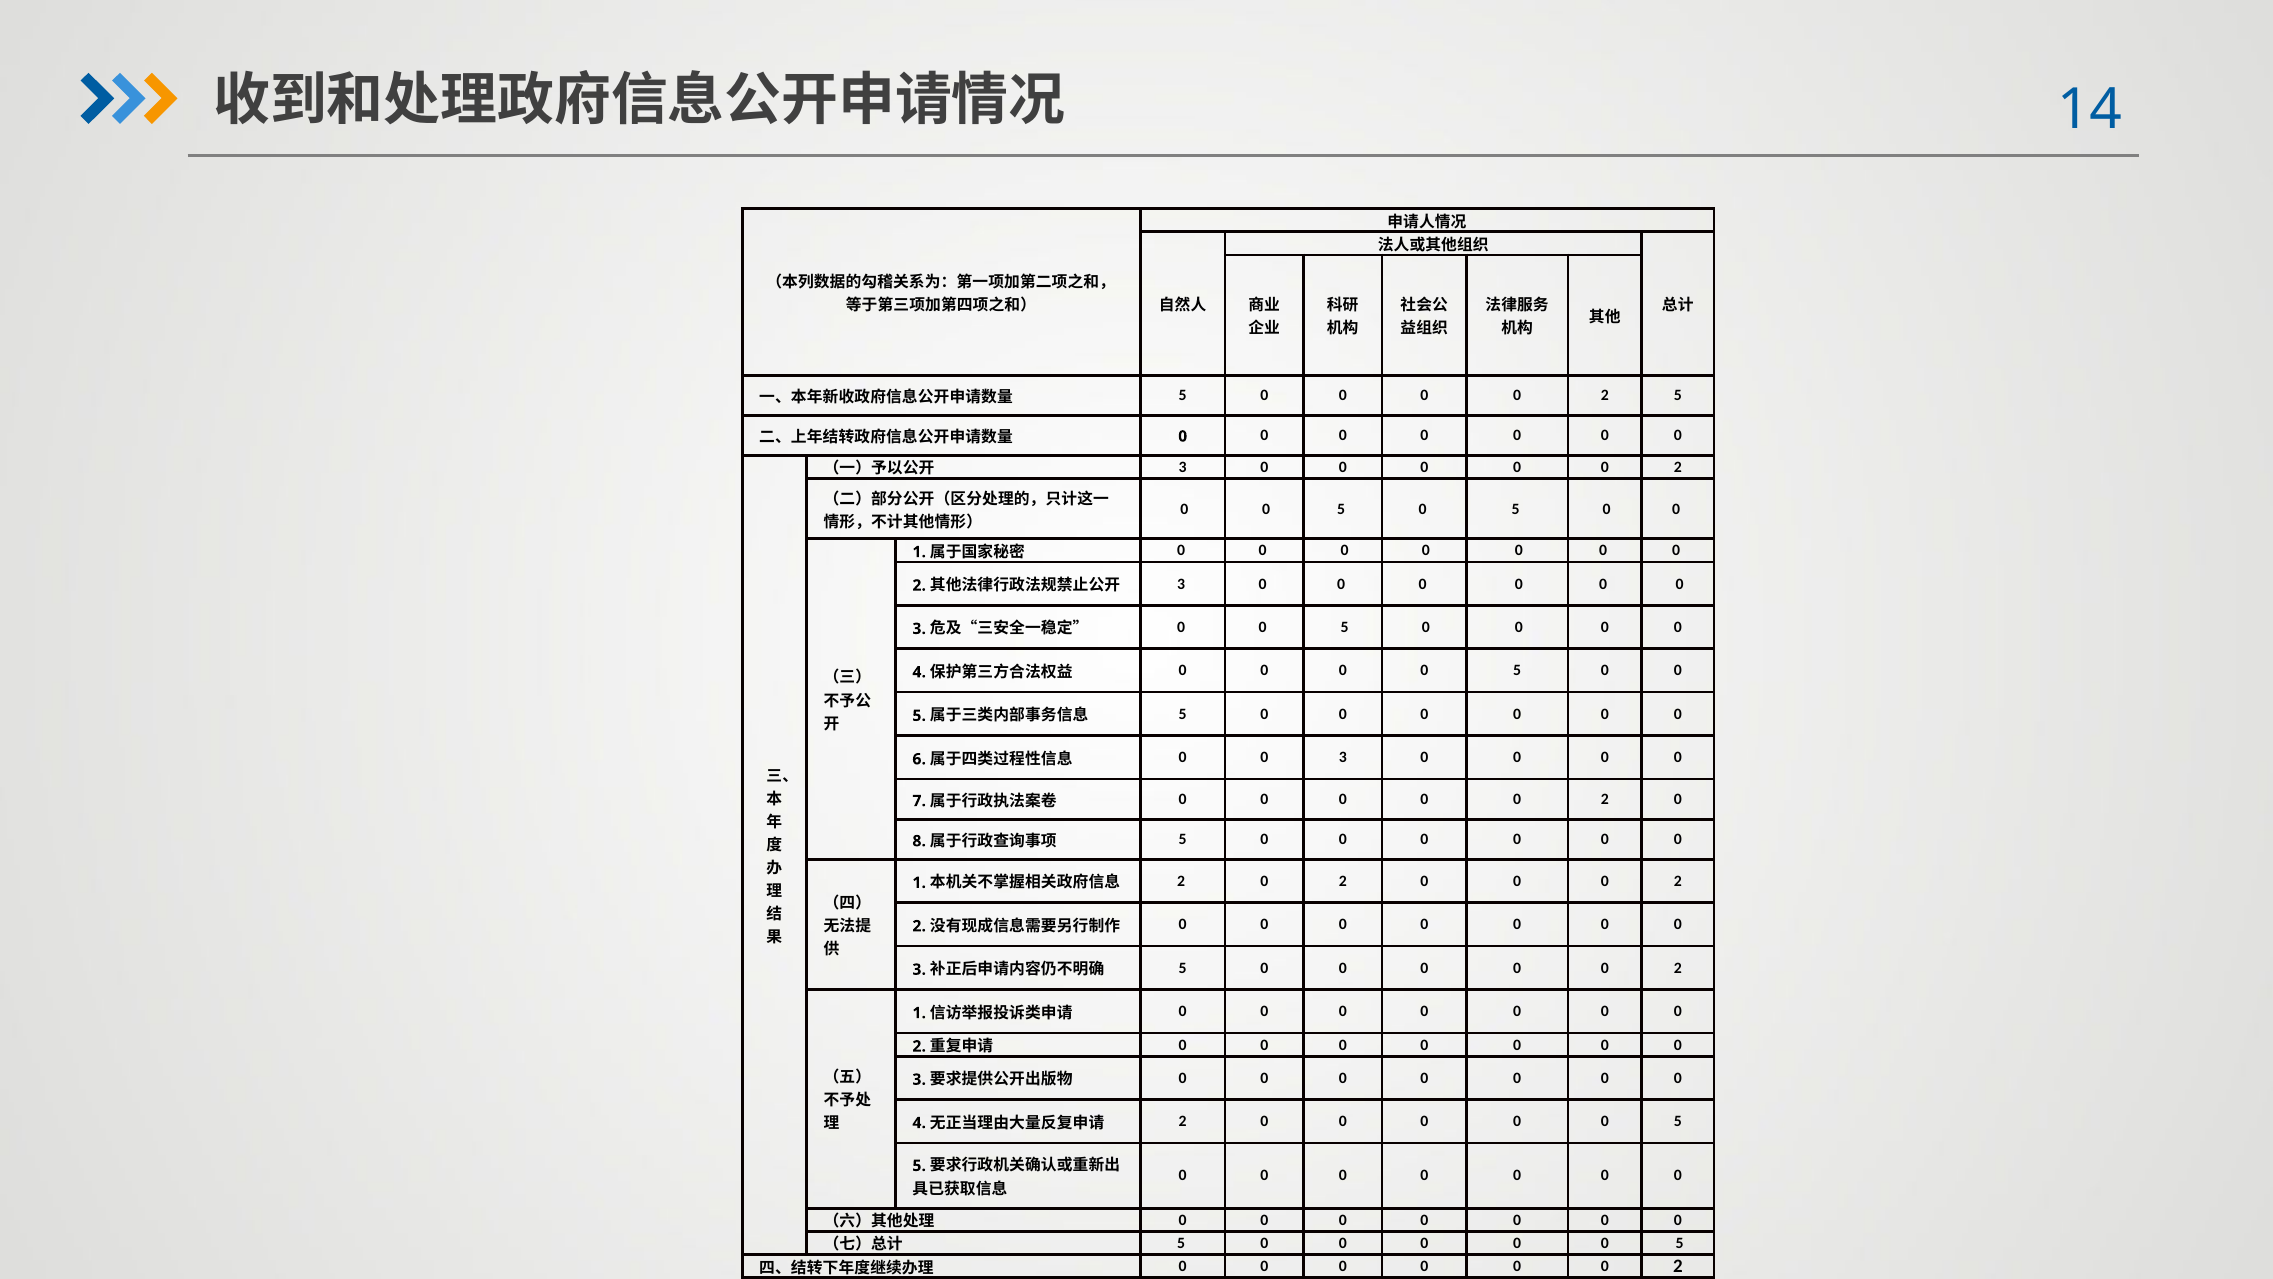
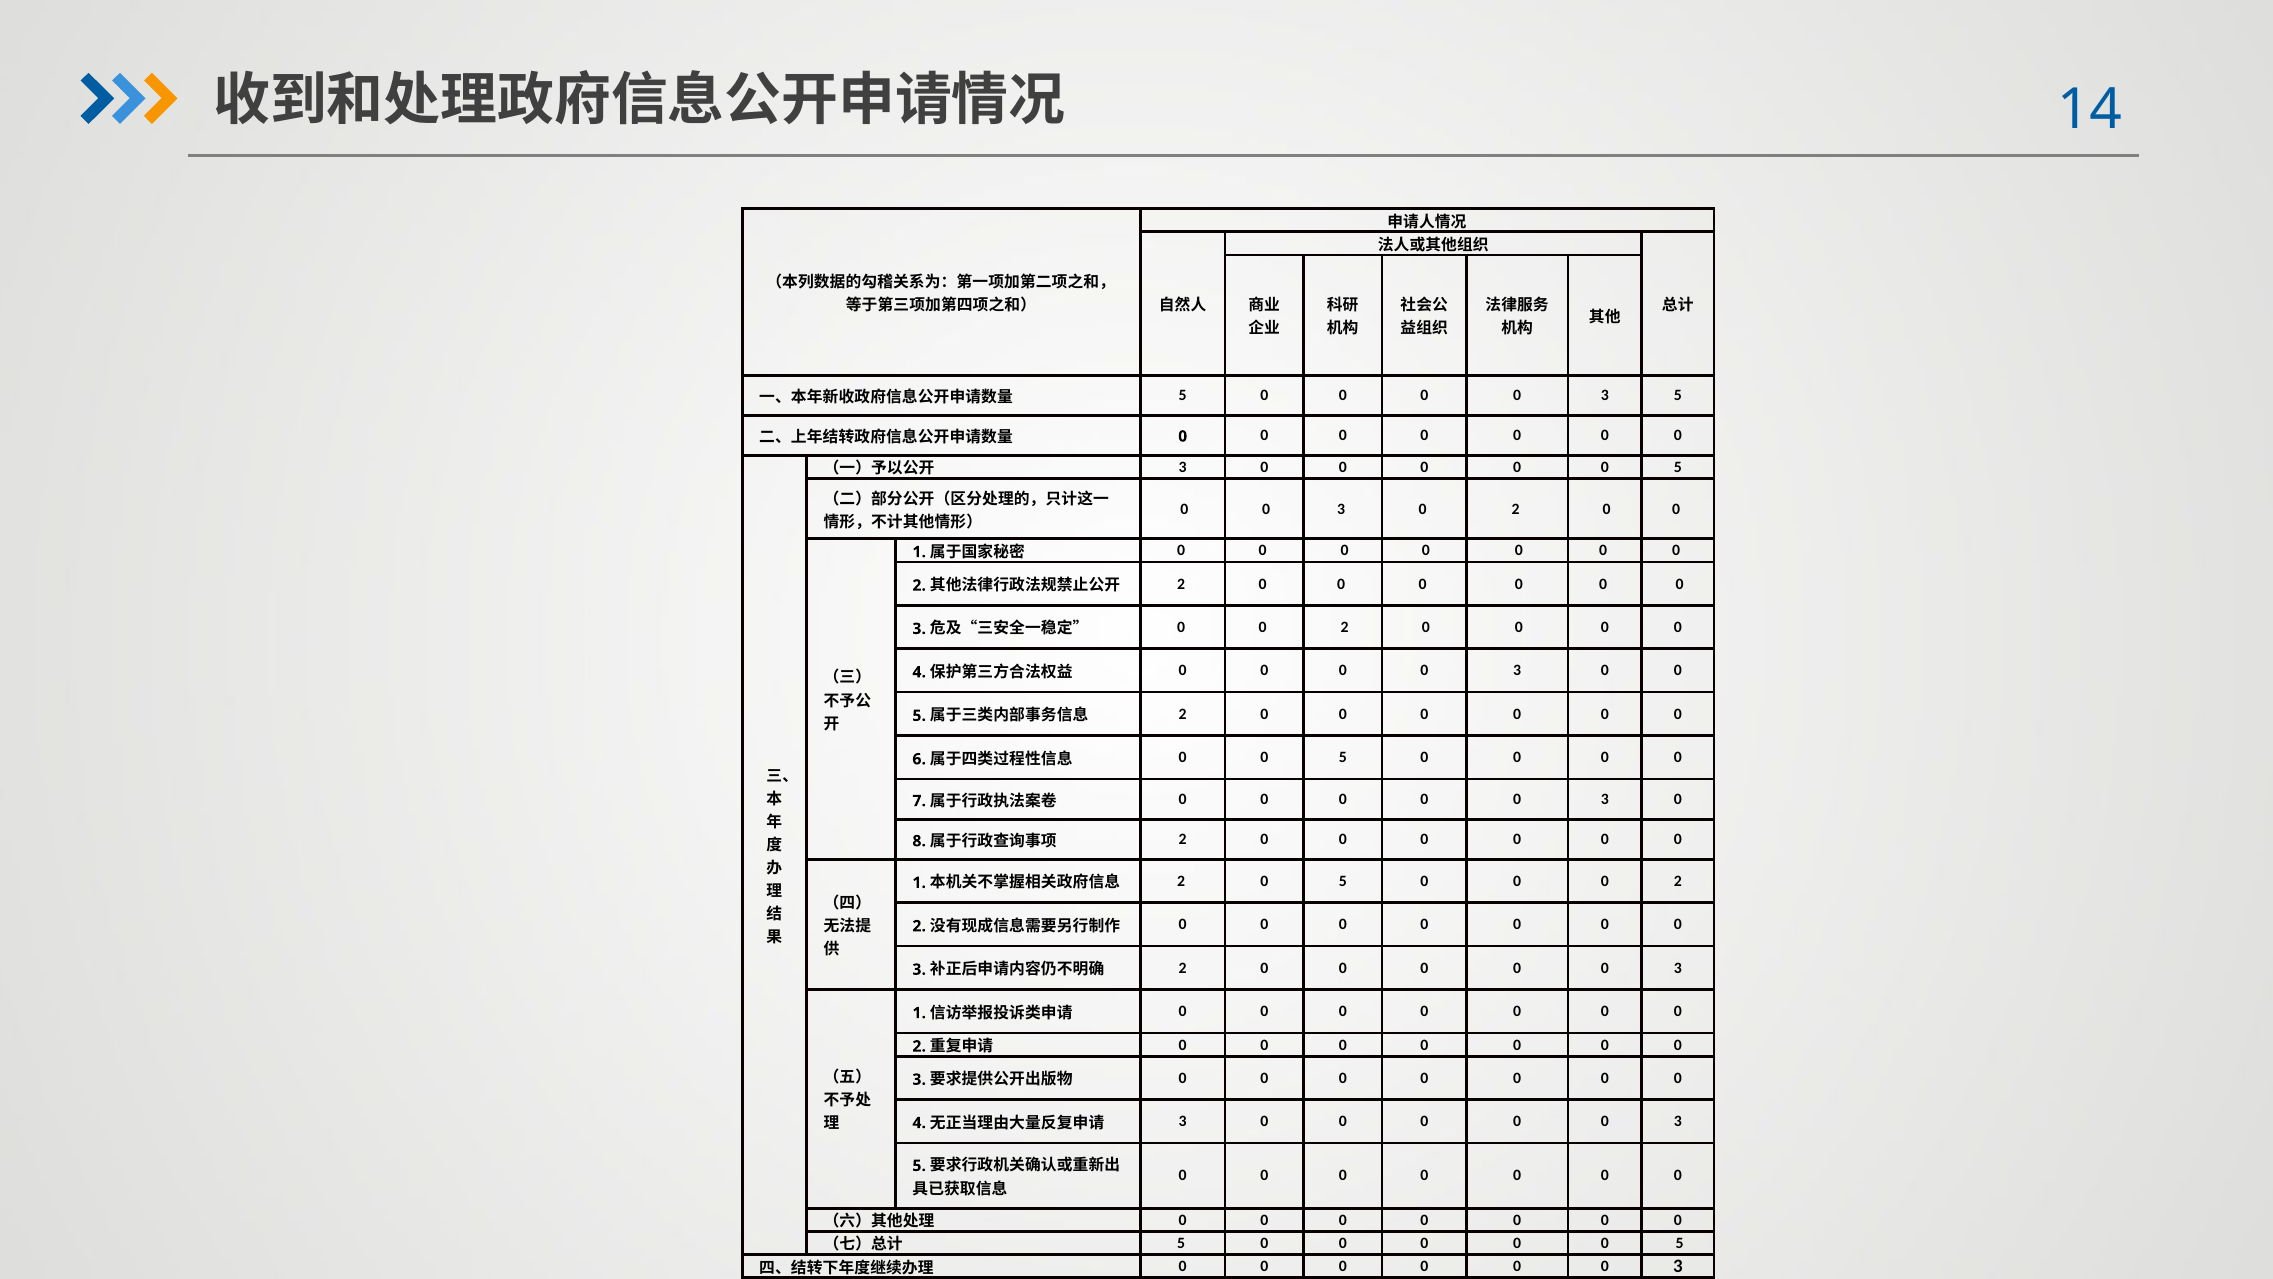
2: 2 -> 3 (1605, 395)
2: 2 -> 5 (1678, 467)
5: 5 -> 3 (1341, 509)
5: 5 -> 2 (1516, 509)
3: 3 -> 2 (1181, 584)
5: 5 -> 2 (1345, 627)
5: 5 -> 3 (1517, 670)
5: 5 -> 2 (1183, 714)
3: 3 -> 5 (1343, 757)
2: 2 -> 3 (1605, 799)
5: 5 -> 2 (1183, 839)
2 0 2: 2 -> 5 (1343, 881)
5: 5 -> 2 (1183, 968)
2: 2 -> 3 (1678, 968)
2: 2 -> 3 (1183, 1121)
5: 5 -> 3 (1678, 1121)
2: 2 -> 3 (1678, 1266)
